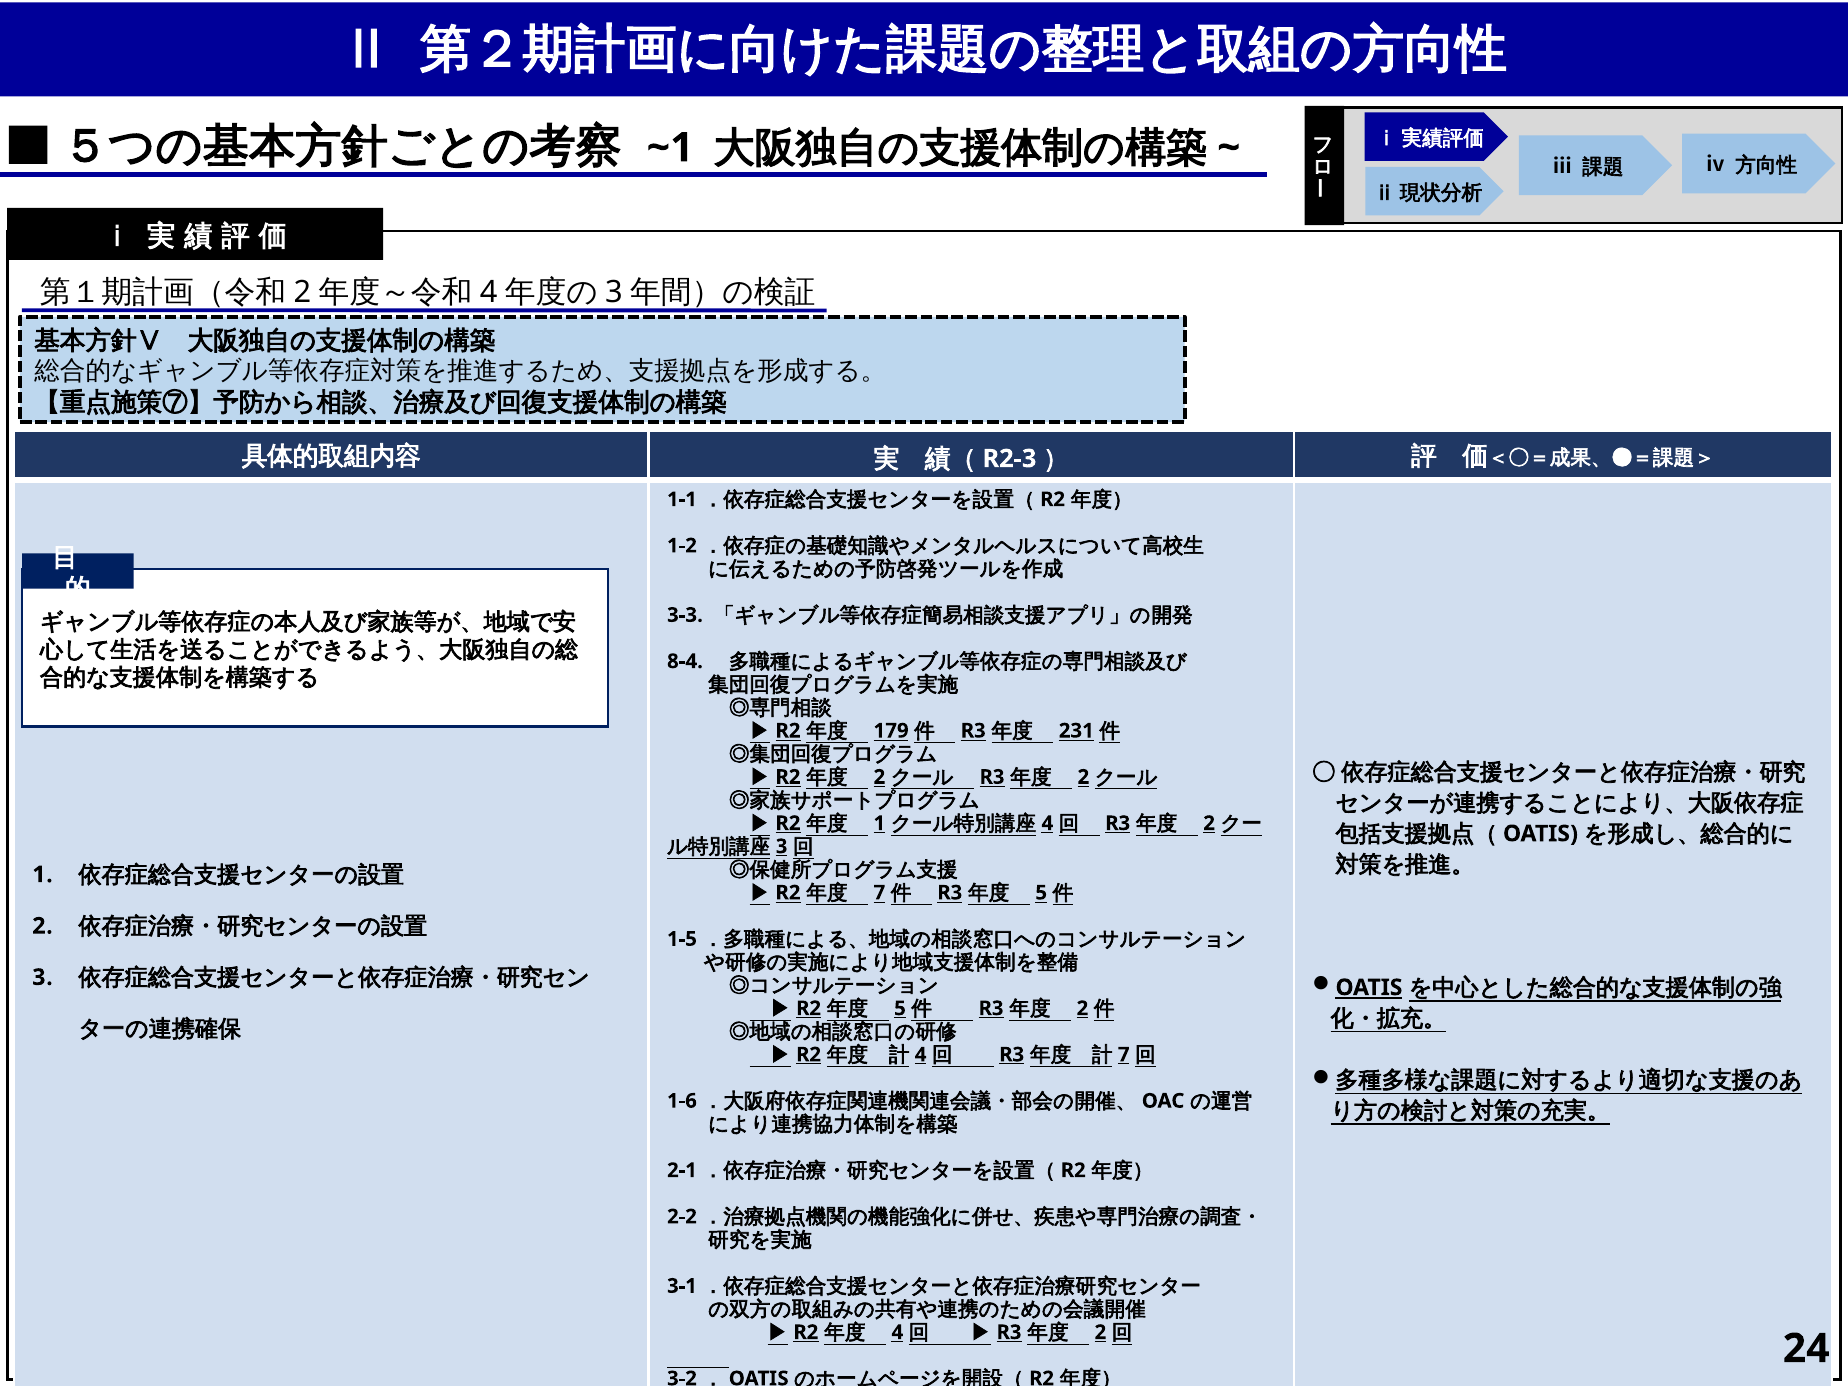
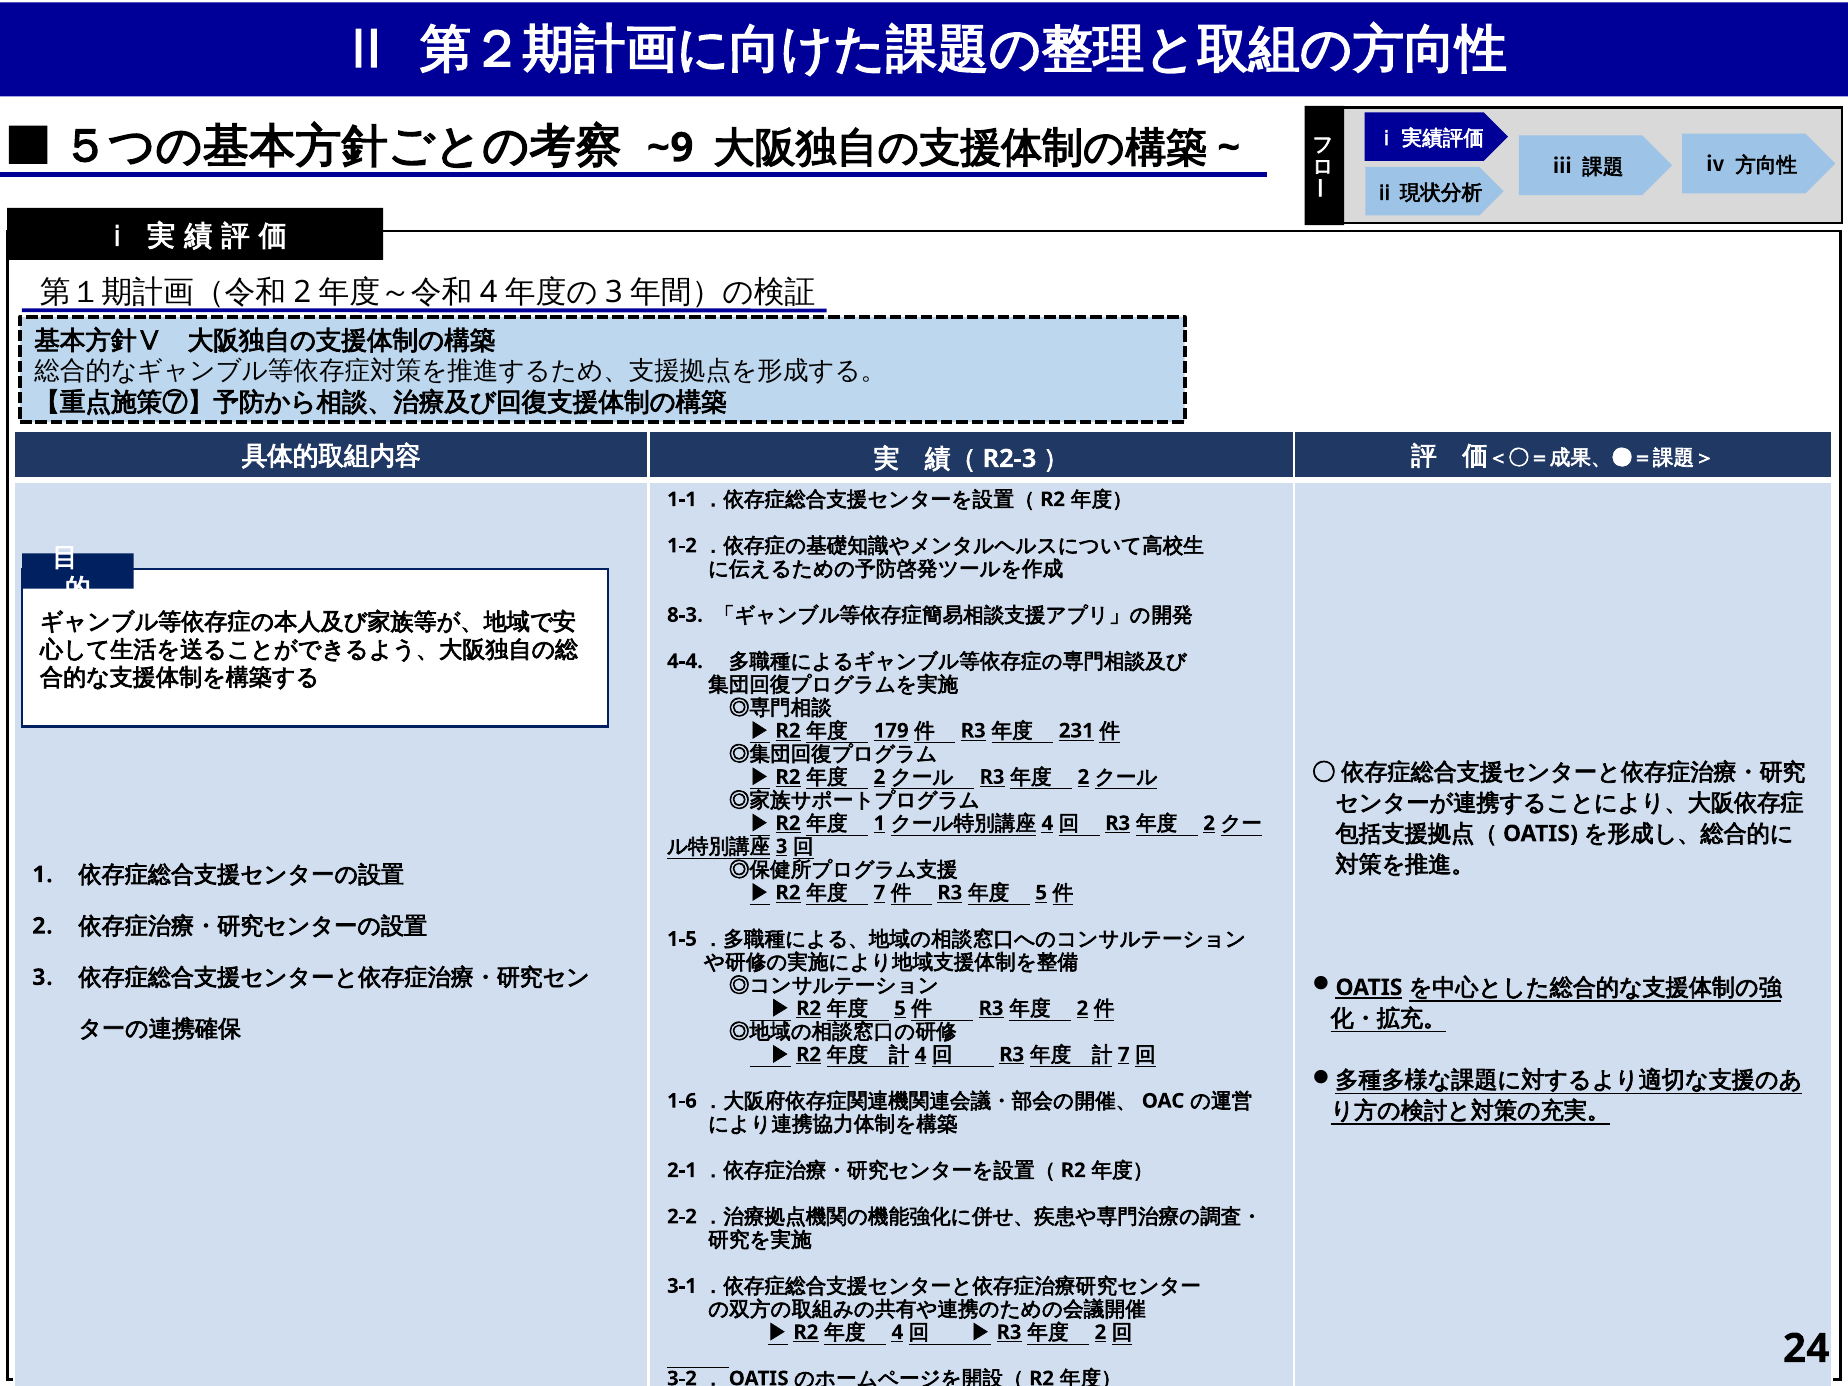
~1: ~1 -> ~9 (670, 148)
3-3: 3-3 -> 8-3 (685, 615)
8-4: 8-4 -> 4-4 (685, 661)
